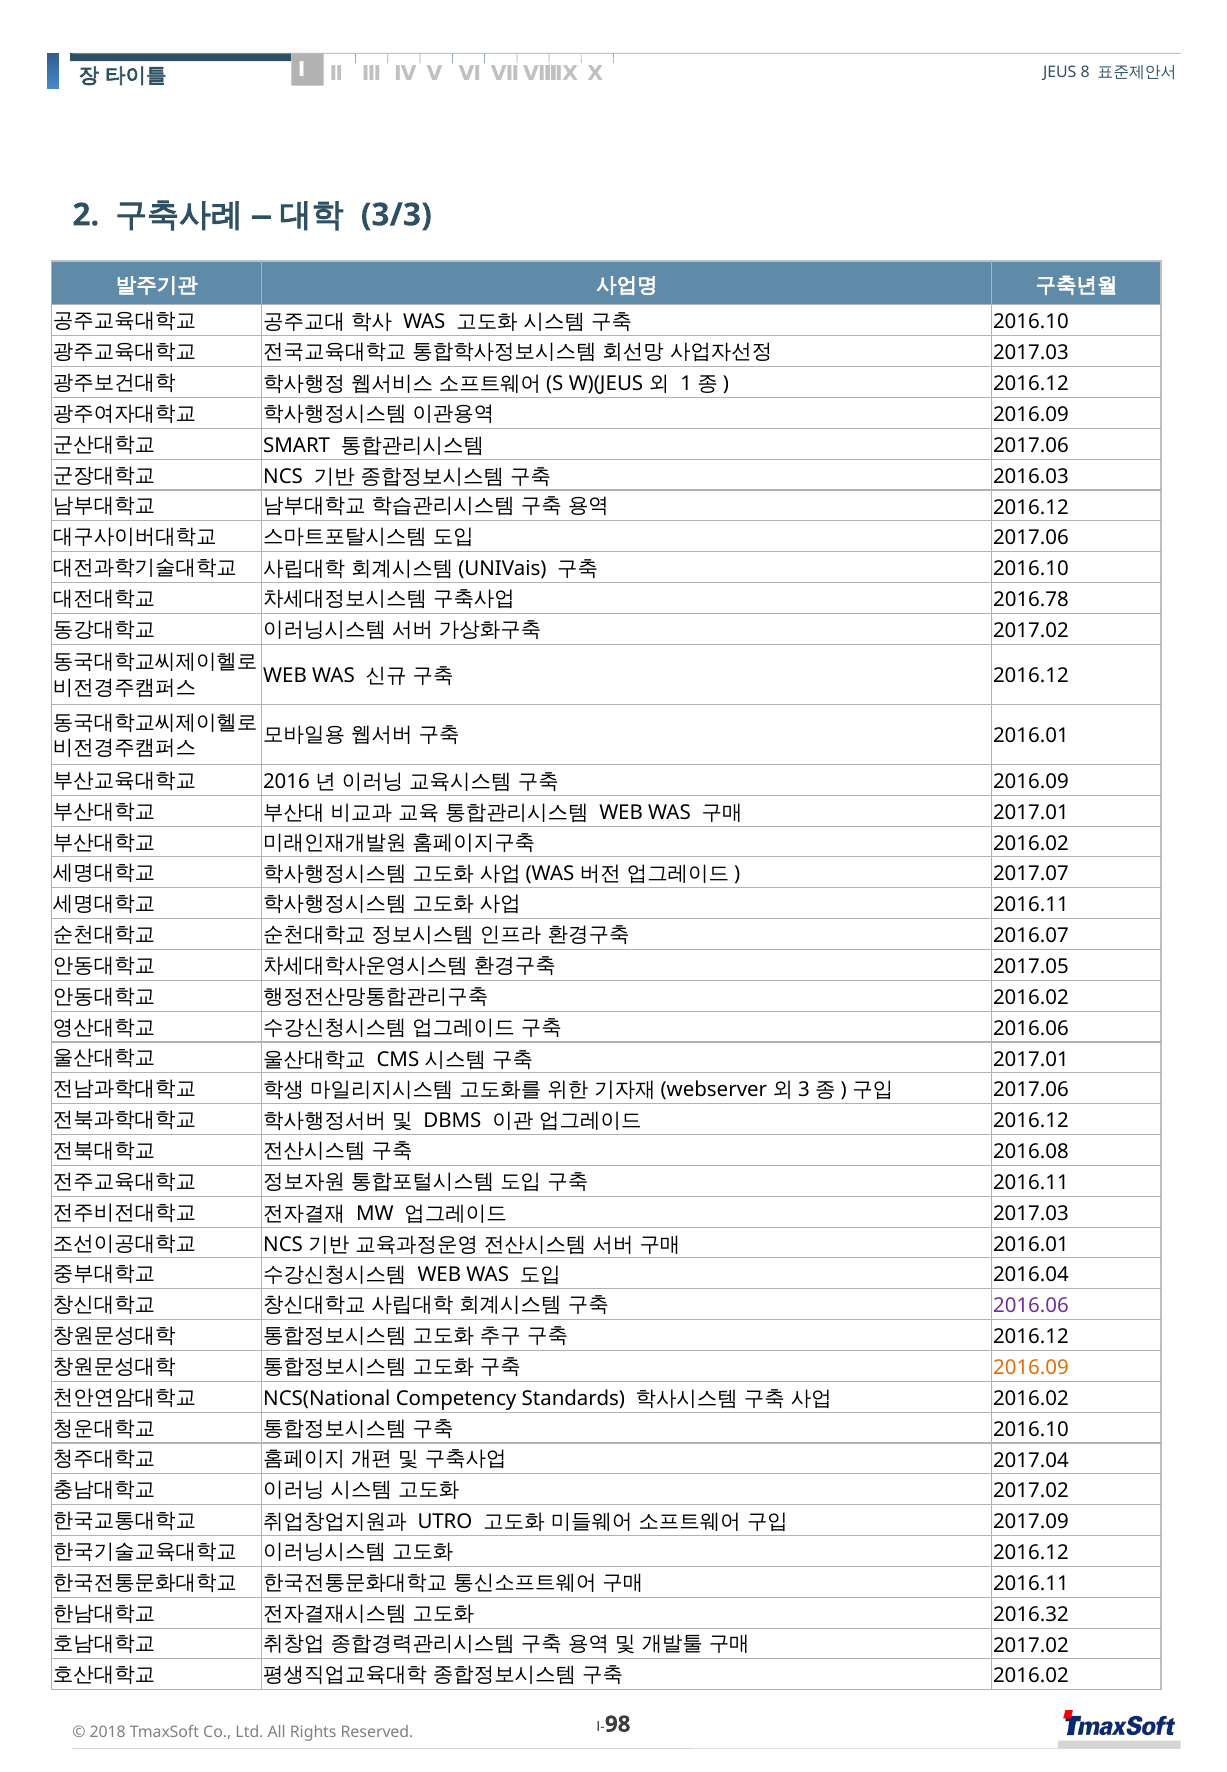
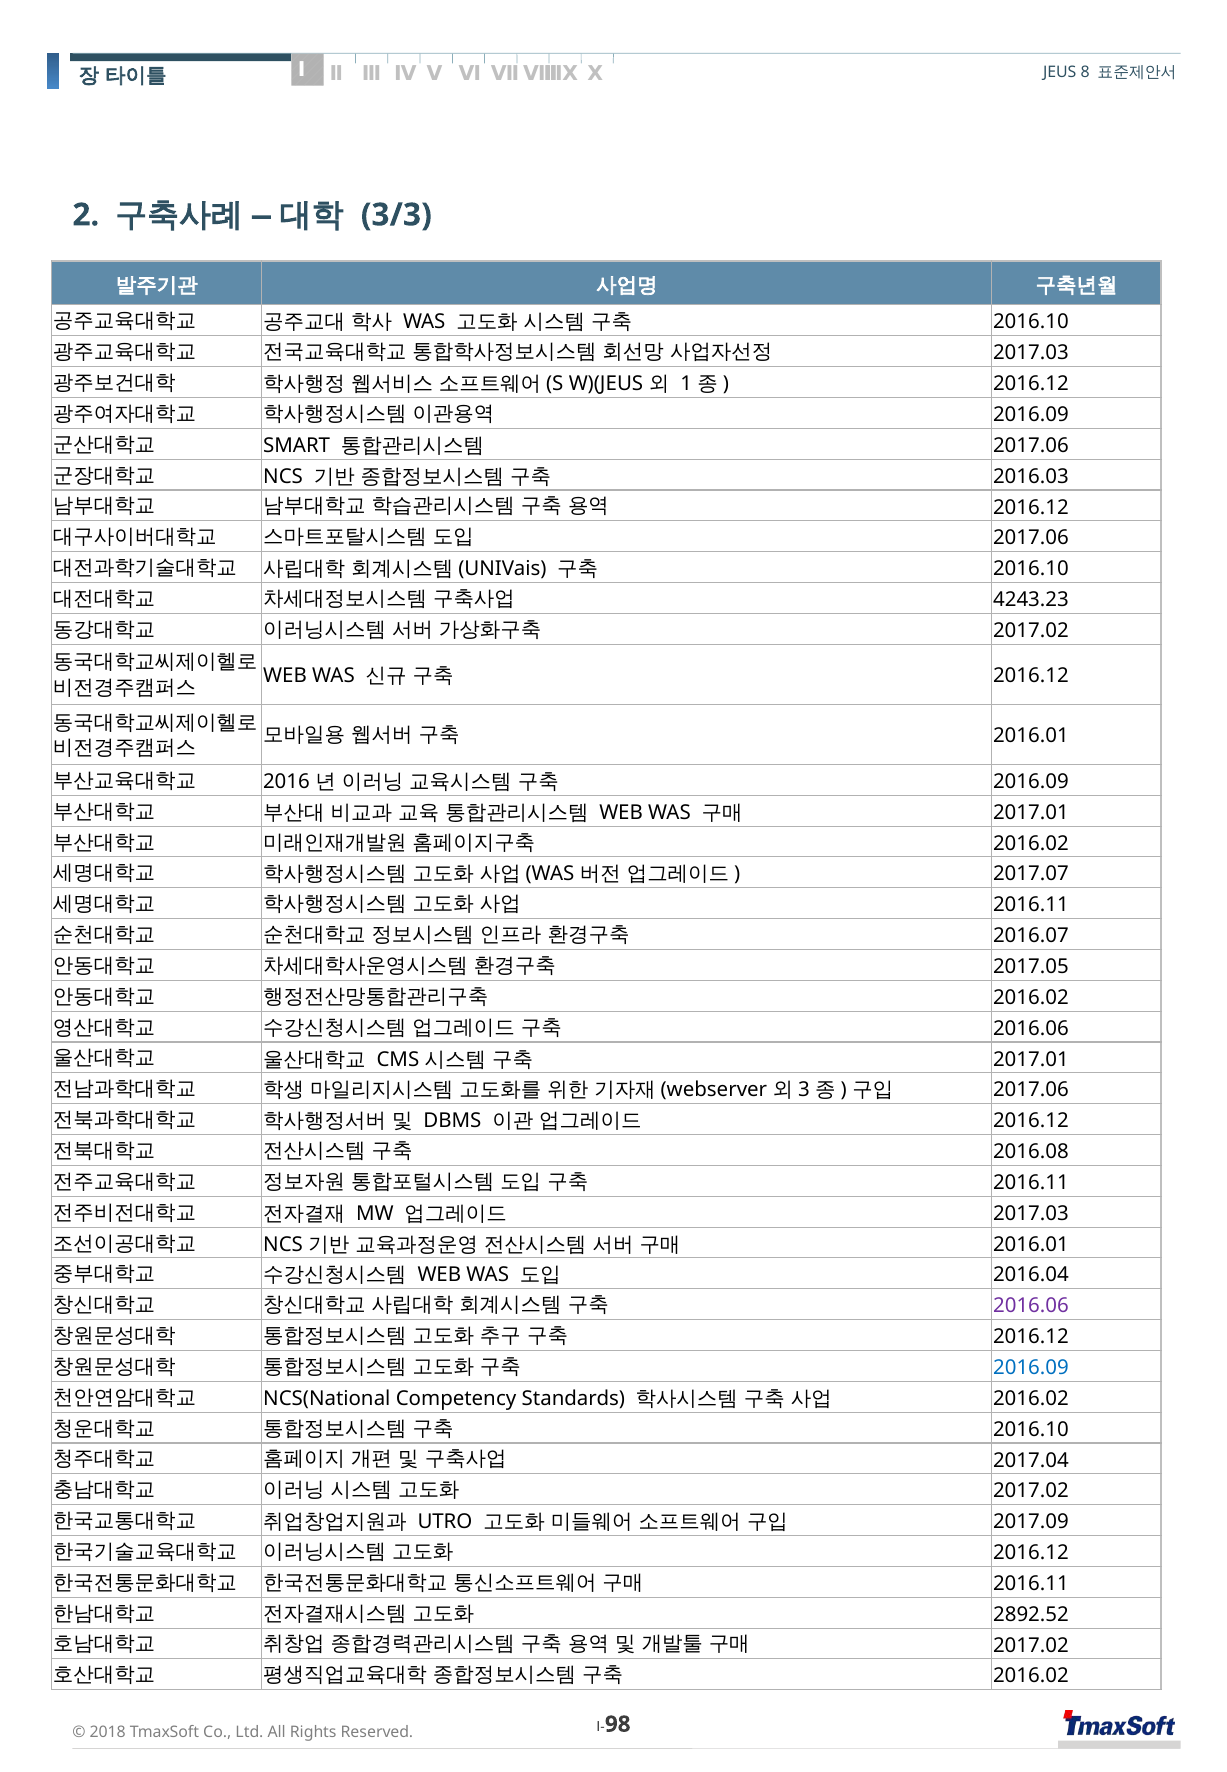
2016.78: 2016.78 -> 4243.23 (1031, 600)
2016.09 colour: orange -> blue (1031, 1368)
2016.32: 2016.32 -> 2892.52 (1031, 1615)
